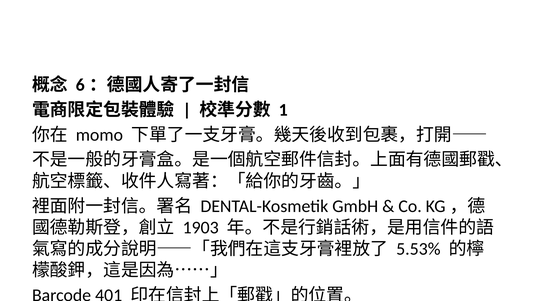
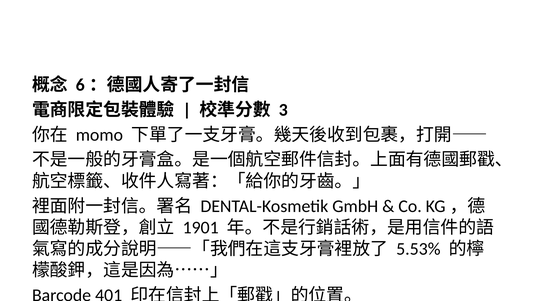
1: 1 -> 3 (283, 110)
1903: 1903 -> 1901 (201, 227)
